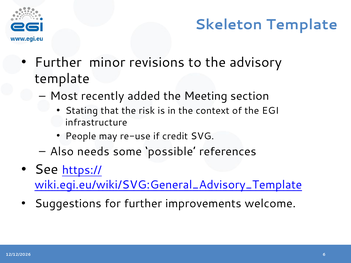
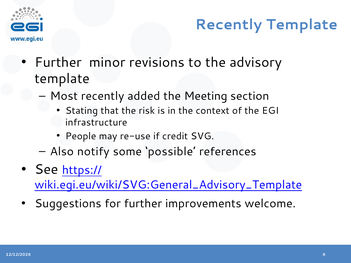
Skeleton: Skeleton -> Recently (229, 25)
needs: needs -> notify (93, 152)
